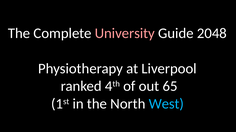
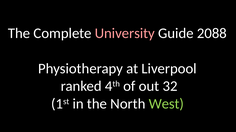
2048: 2048 -> 2088 (212, 34)
65: 65 -> 32 (170, 87)
West colour: light blue -> light green (166, 104)
